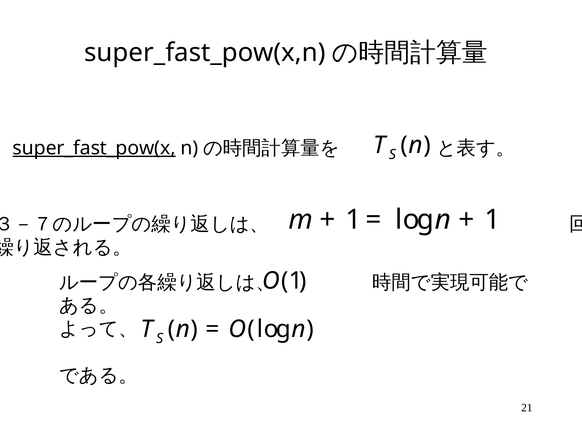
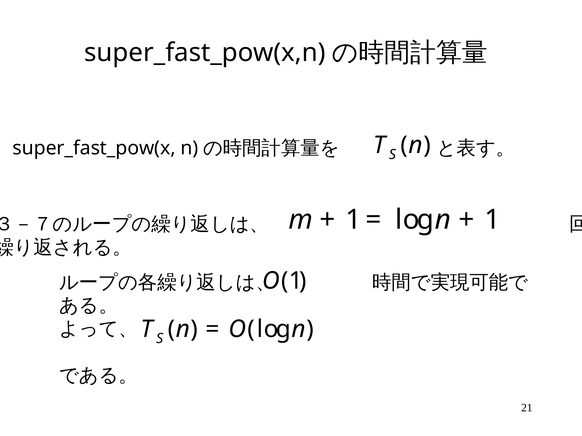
super_fast_pow(x underline: present -> none (94, 148)
